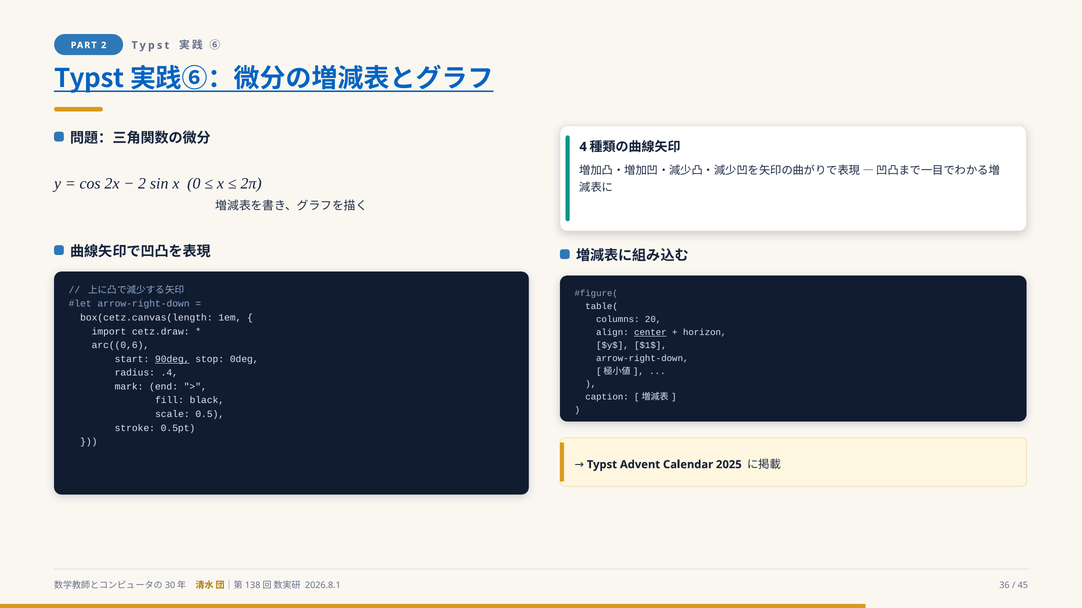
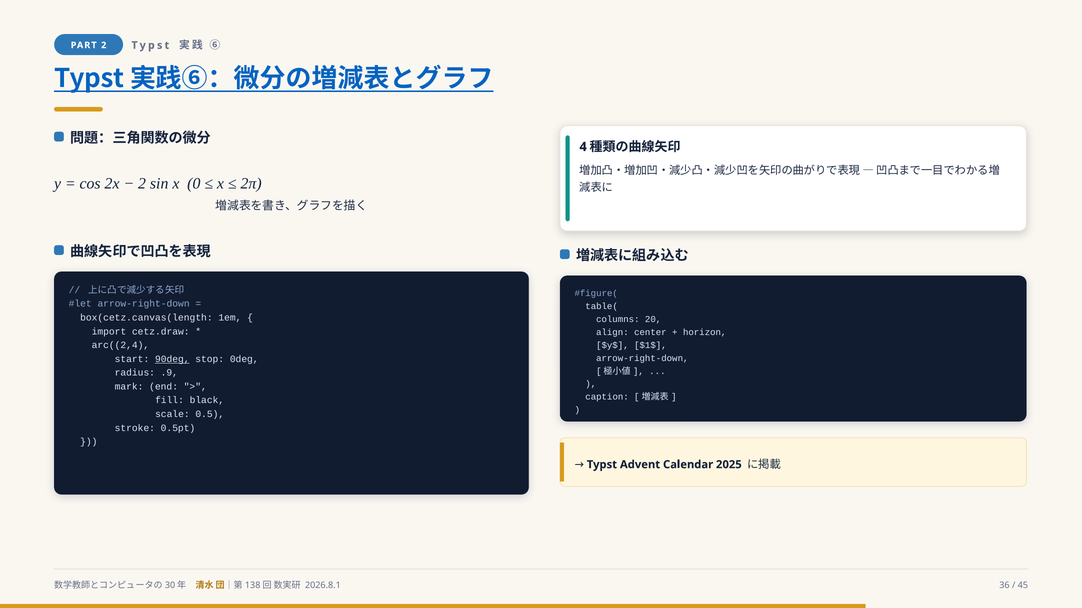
center underline: present -> none (650, 333)
arc((0,6: arc((0,6 -> arc((2,4 (120, 346)
.4: .4 -> .9 (169, 373)
